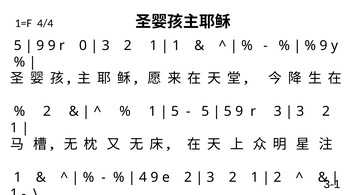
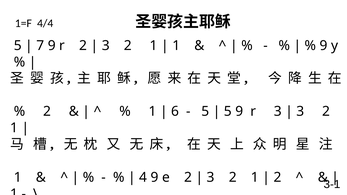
9: 9 -> 7 (40, 46)
r 0: 0 -> 2 (83, 46)
5: 5 -> 6 (175, 112)
